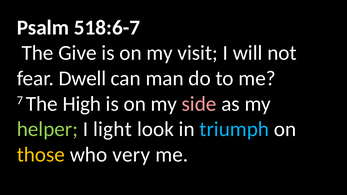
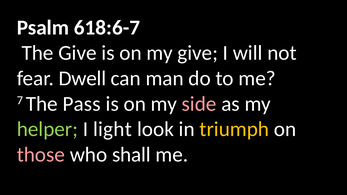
518:6-7: 518:6-7 -> 618:6-7 (107, 28)
my visit: visit -> give (198, 53)
High: High -> Pass (82, 104)
triumph colour: light blue -> yellow (234, 129)
those colour: yellow -> pink (41, 155)
very: very -> shall (131, 155)
